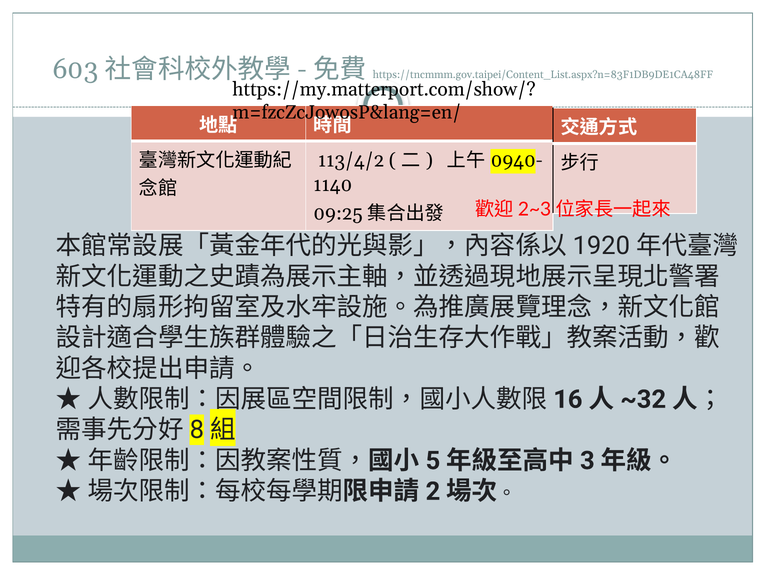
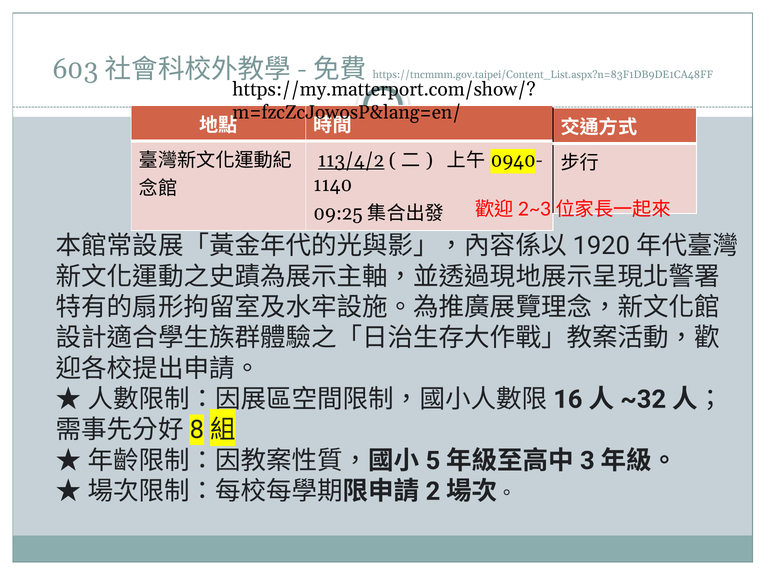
113/4/2 underline: none -> present (351, 160)
